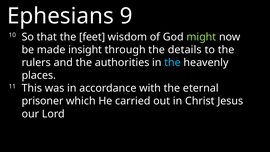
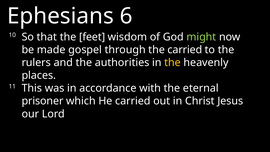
9: 9 -> 6 (126, 16)
insight: insight -> gospel (85, 50)
the details: details -> carried (185, 50)
the colour: light blue -> yellow (173, 62)
